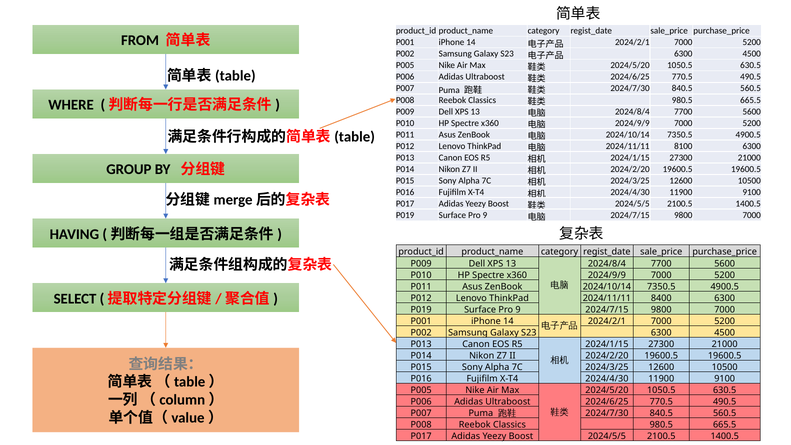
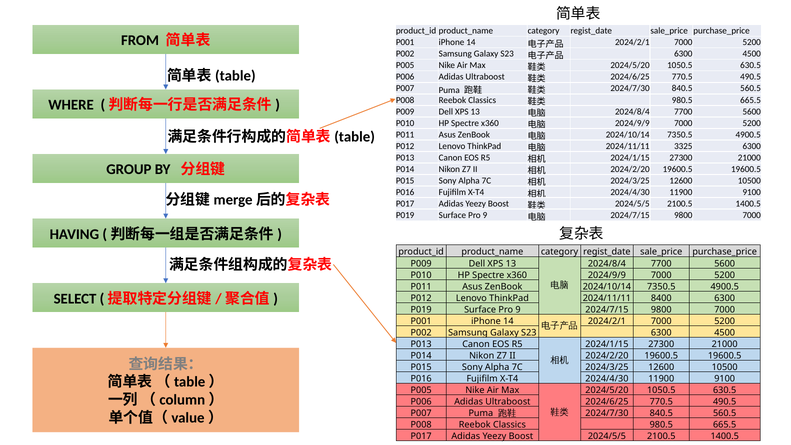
8100: 8100 -> 3325 (683, 146)
